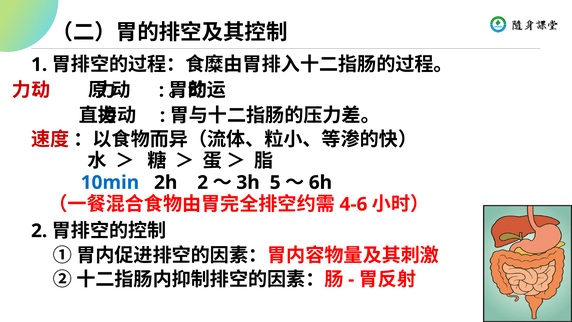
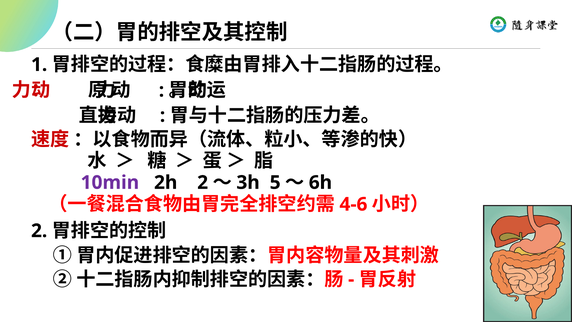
10min colour: blue -> purple (110, 182)
